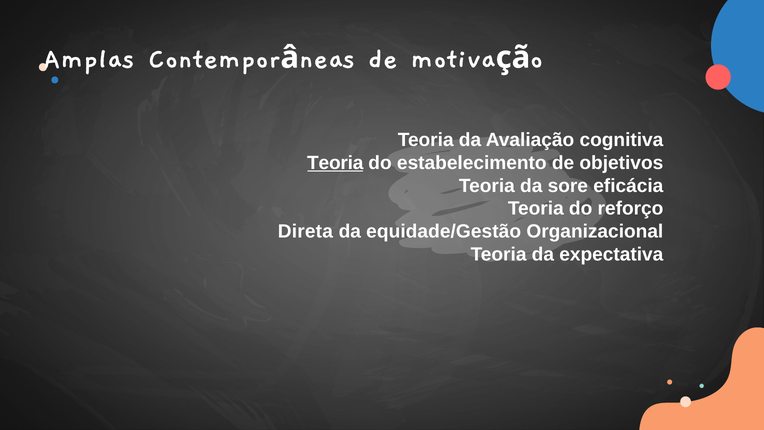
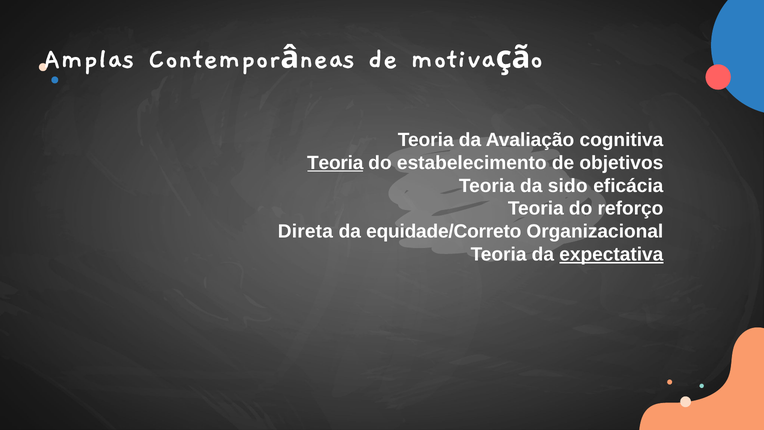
sore: sore -> sido (568, 186)
equidade/Gestão: equidade/Gestão -> equidade/Correto (444, 231)
expectativa underline: none -> present (611, 254)
